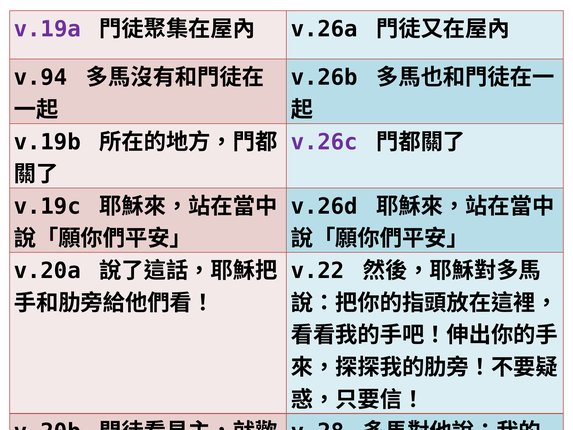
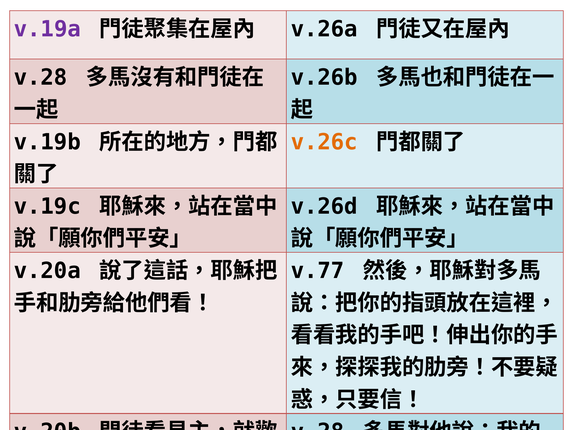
v.94: v.94 -> v.28 (41, 77)
v.26c colour: purple -> orange (324, 142)
v.22: v.22 -> v.77 (318, 271)
